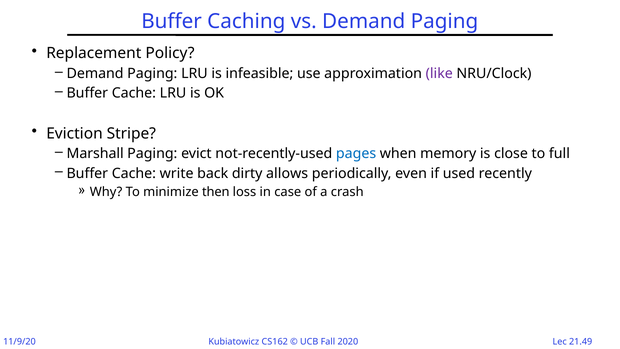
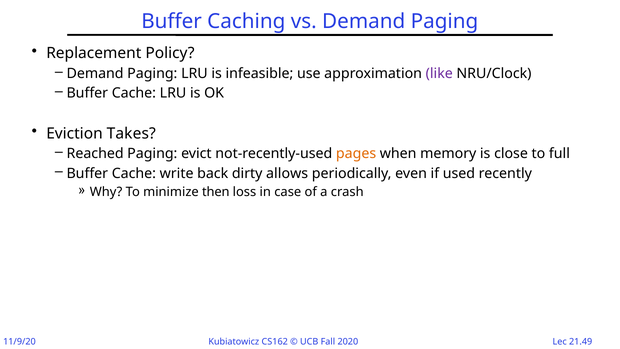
Stripe: Stripe -> Takes (131, 133)
Marshall: Marshall -> Reached (95, 154)
pages colour: blue -> orange (356, 154)
